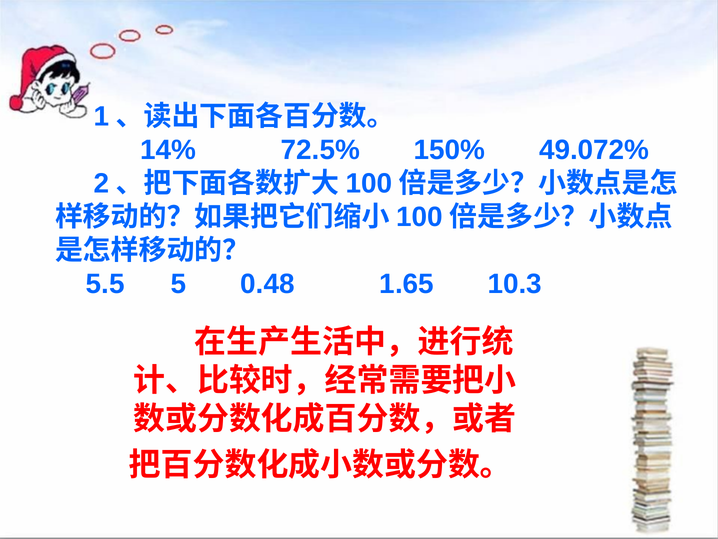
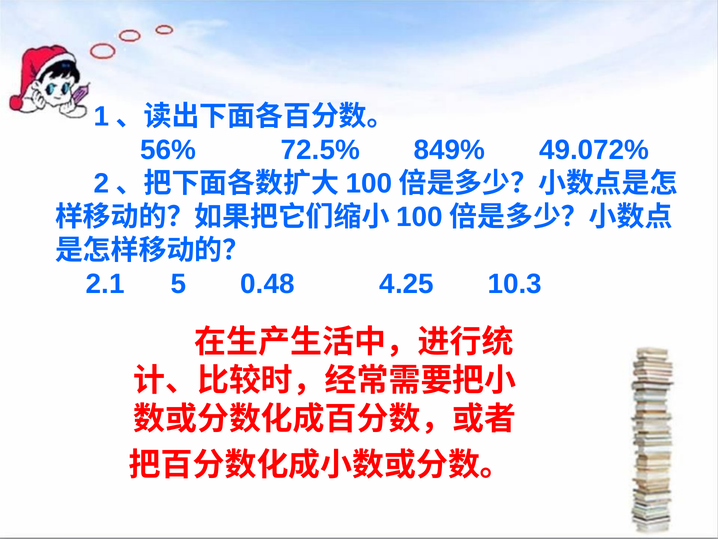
14%: 14% -> 56% (168, 150)
150%: 150% -> 849% (450, 150)
5.5: 5.5 -> 2.1 (105, 284)
1.65: 1.65 -> 4.25 (407, 284)
